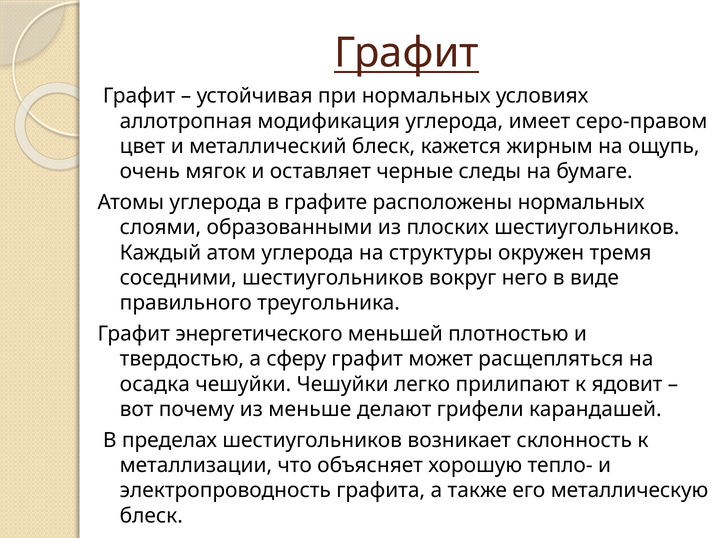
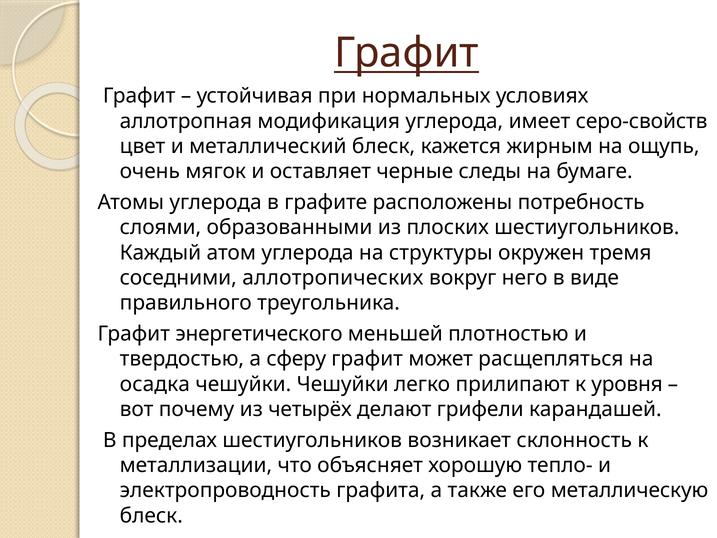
серо-правом: серо-правом -> серо-свойств (642, 121)
расположены нормальных: нормальных -> потребность (581, 202)
соседними шестиугольников: шестиугольников -> аллотропических (333, 278)
ядовит: ядовит -> уровня (627, 384)
меньше: меньше -> четырёх (310, 409)
